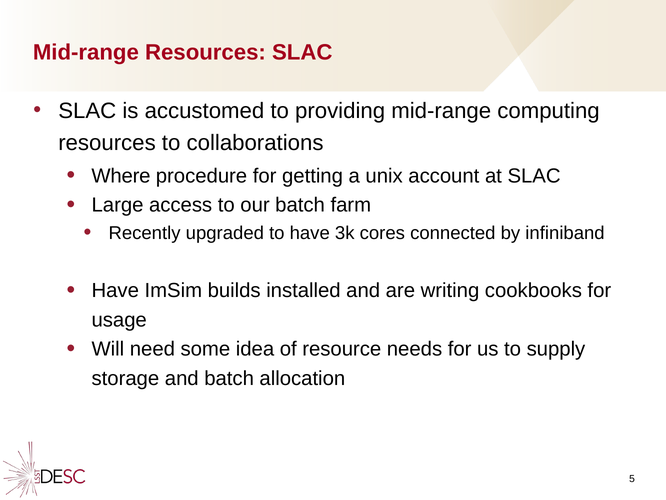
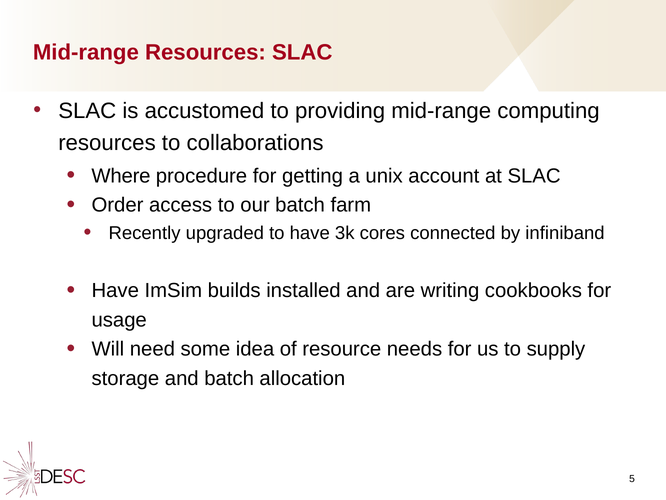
Large: Large -> Order (118, 205)
